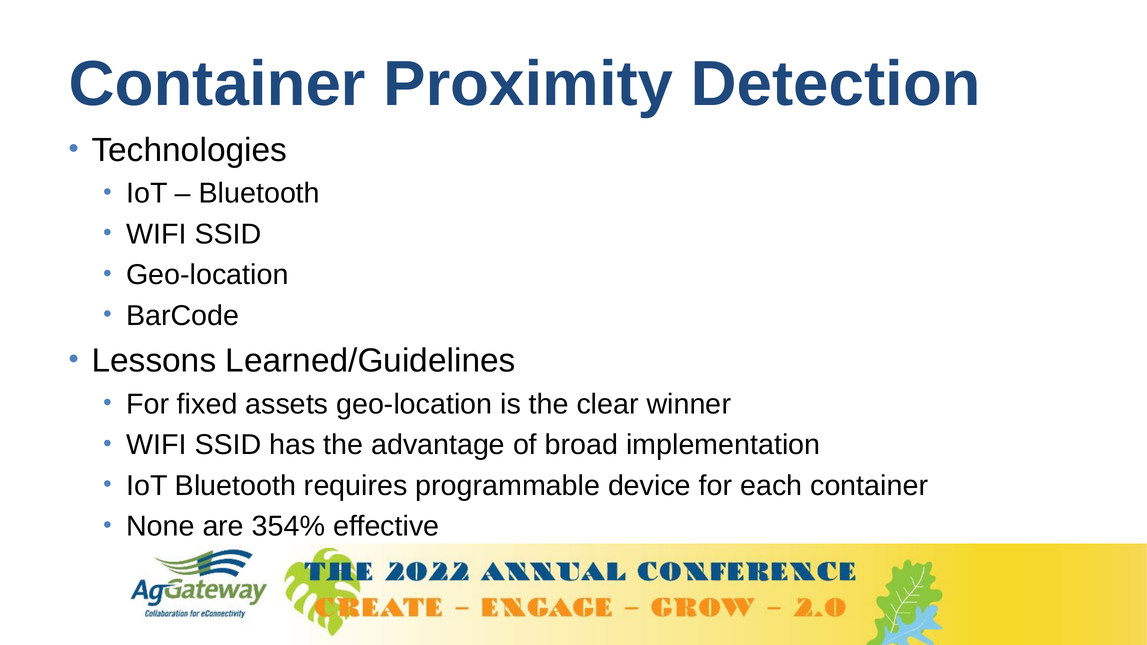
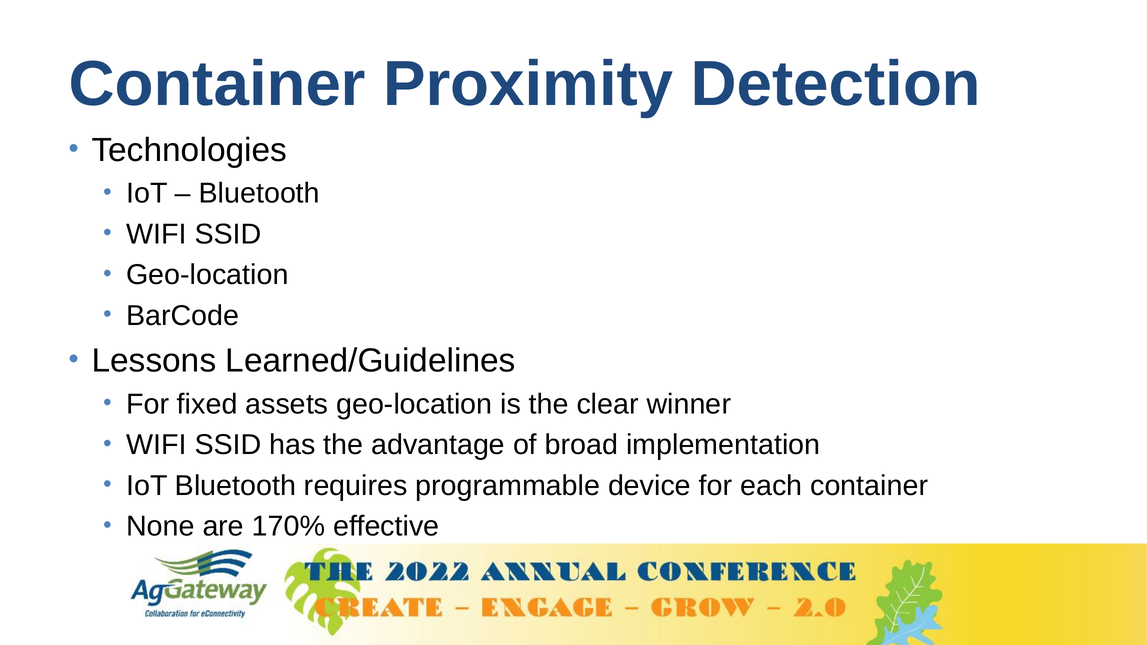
354%: 354% -> 170% (289, 527)
